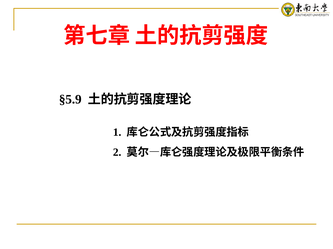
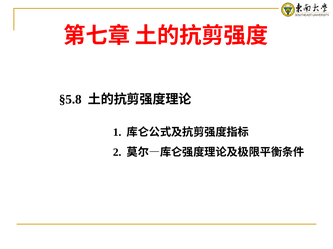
§5.9: §5.9 -> §5.8 (70, 100)
